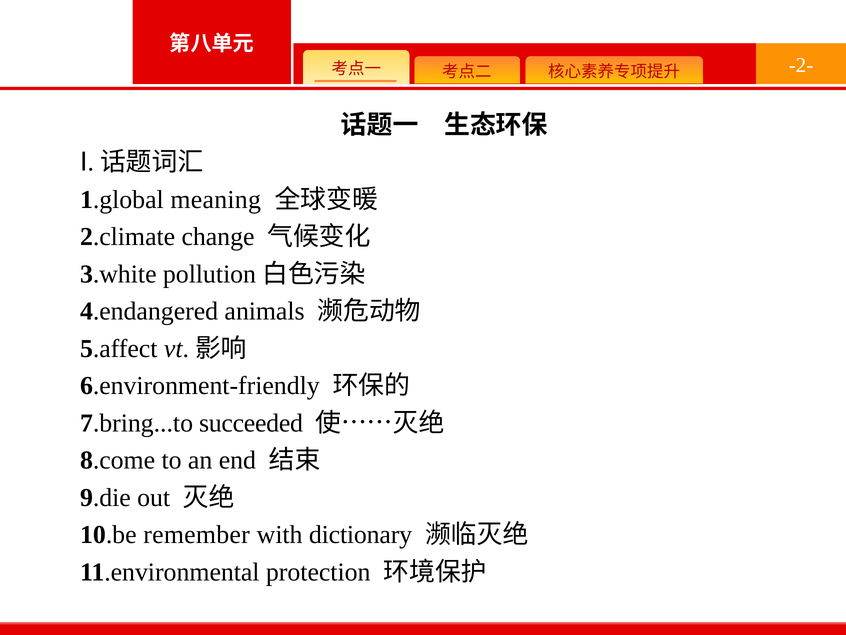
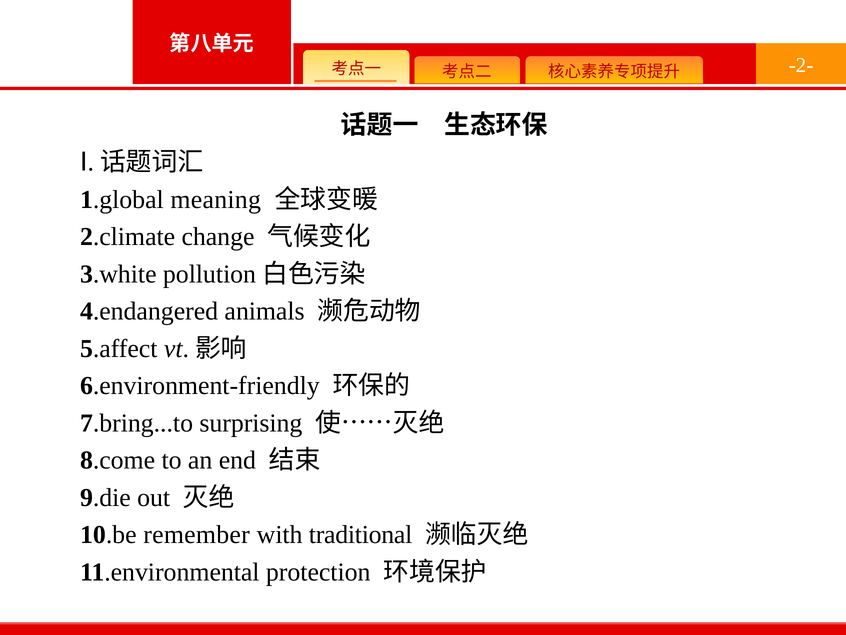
succeeded: succeeded -> surprising (251, 423)
dictionary: dictionary -> traditional (361, 534)
